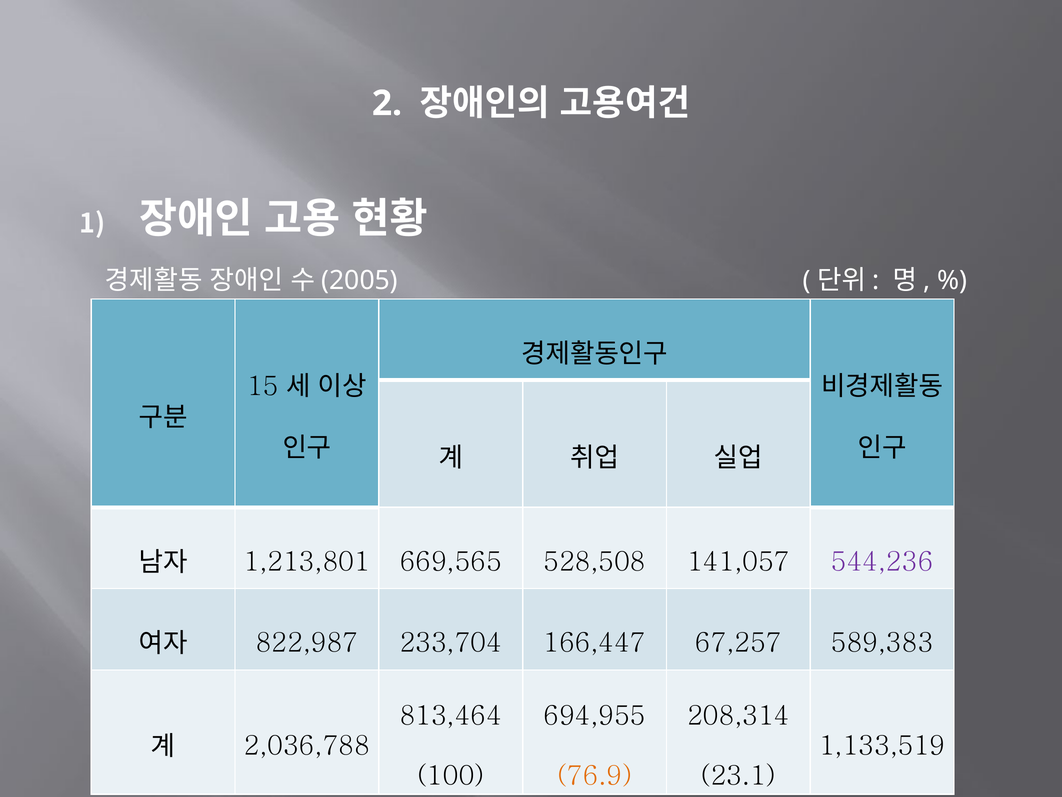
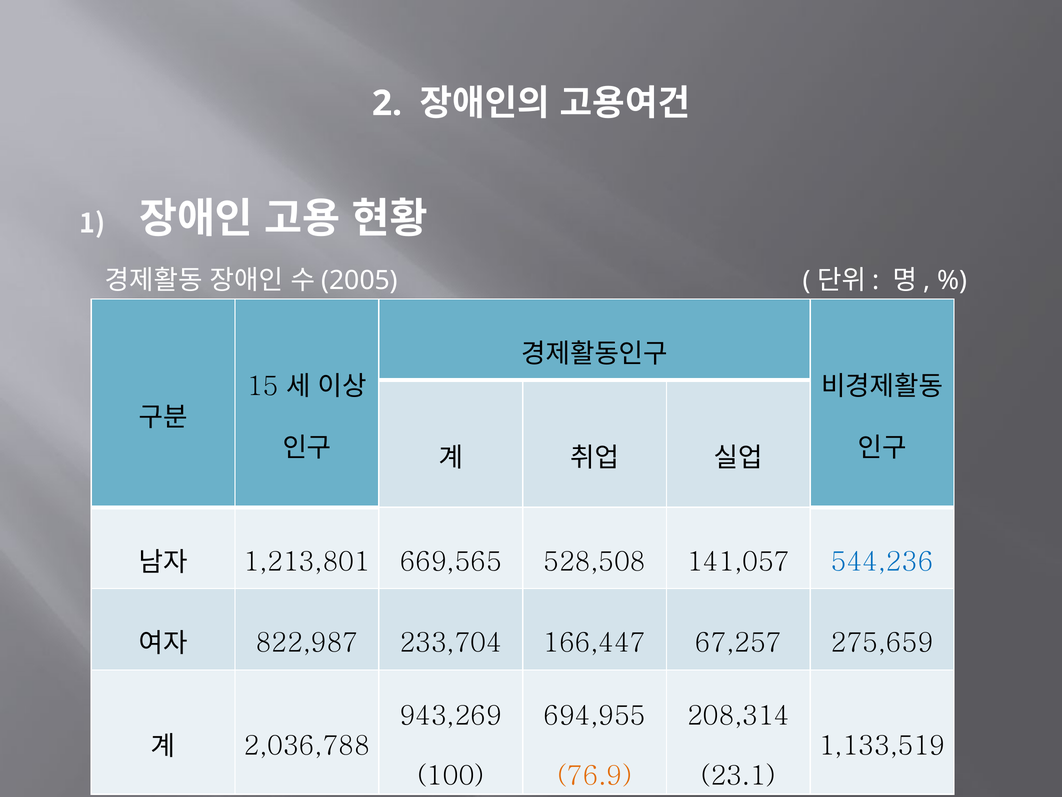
544,236 colour: purple -> blue (882, 561)
589,383: 589,383 -> 275,659 (882, 643)
813,464: 813,464 -> 943,269 (451, 715)
